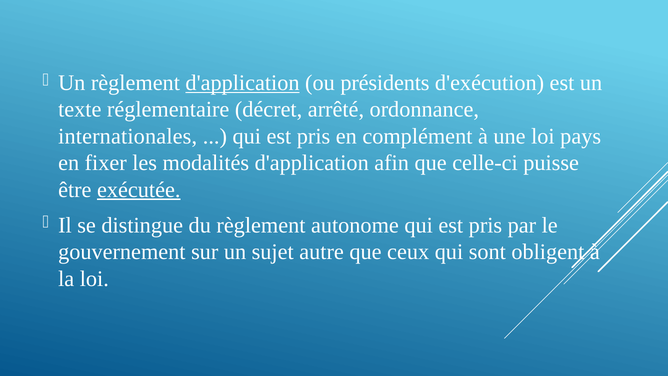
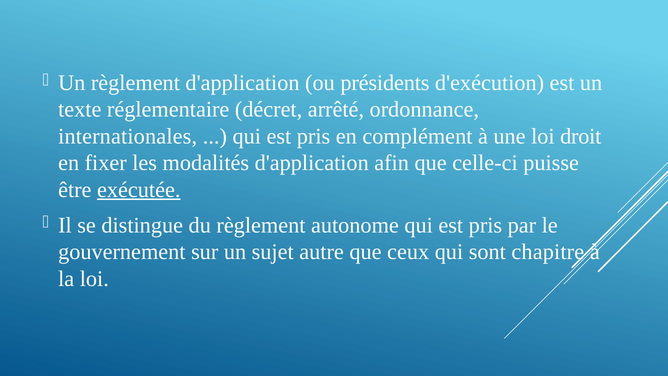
d'application underline: present -> none (243, 83)
pays: pays -> droit (581, 136)
obligent: obligent -> chapitre (548, 252)
